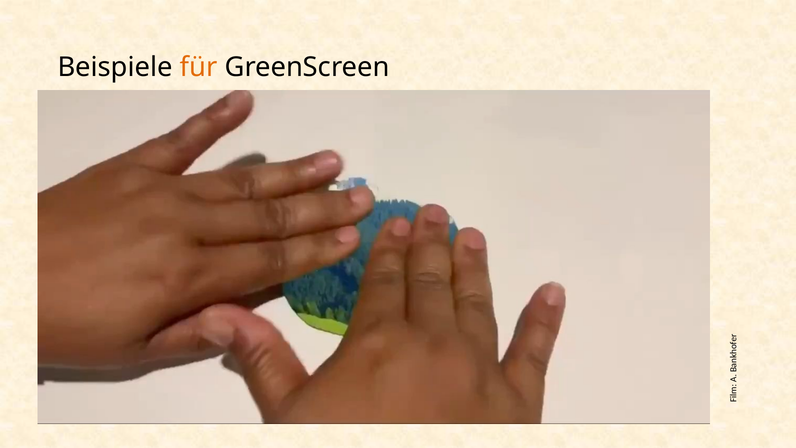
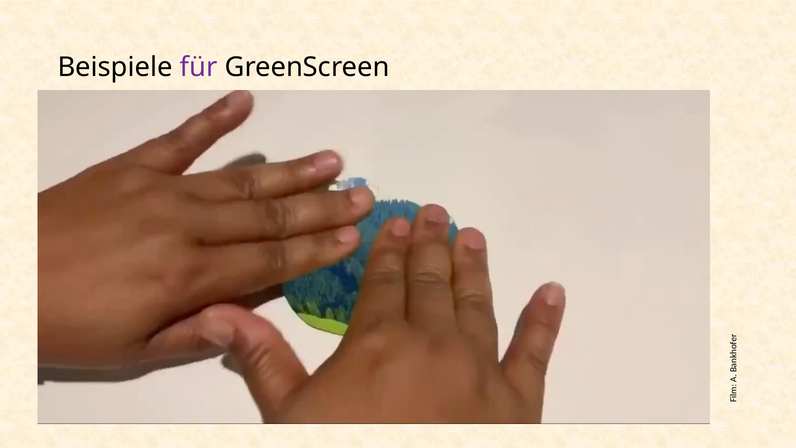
für colour: orange -> purple (199, 67)
